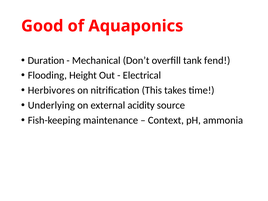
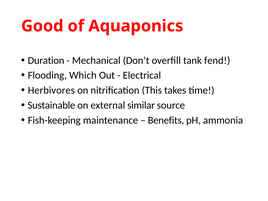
Height: Height -> Which (83, 75)
Underlying: Underlying -> Sustainable (51, 105)
acidity: acidity -> similar (141, 105)
Context: Context -> Benefits (166, 120)
